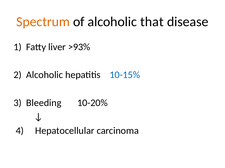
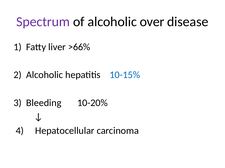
Spectrum colour: orange -> purple (43, 22)
that: that -> over (152, 22)
>93%: >93% -> >66% (79, 47)
